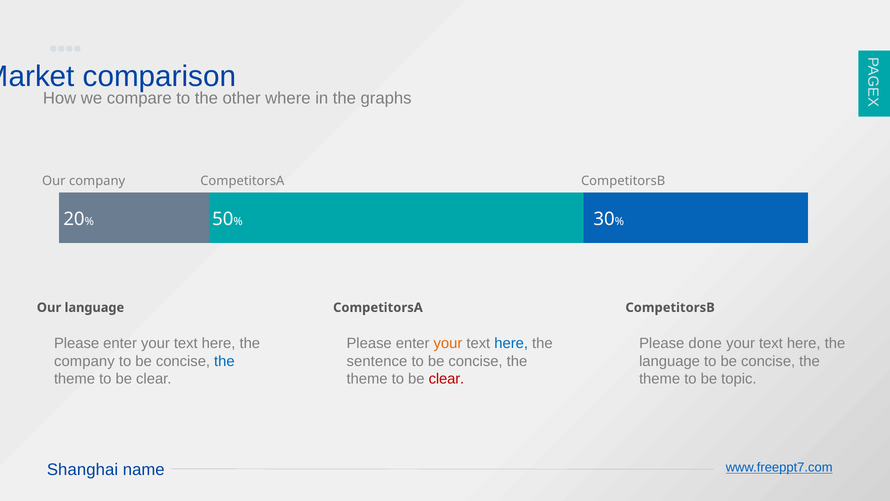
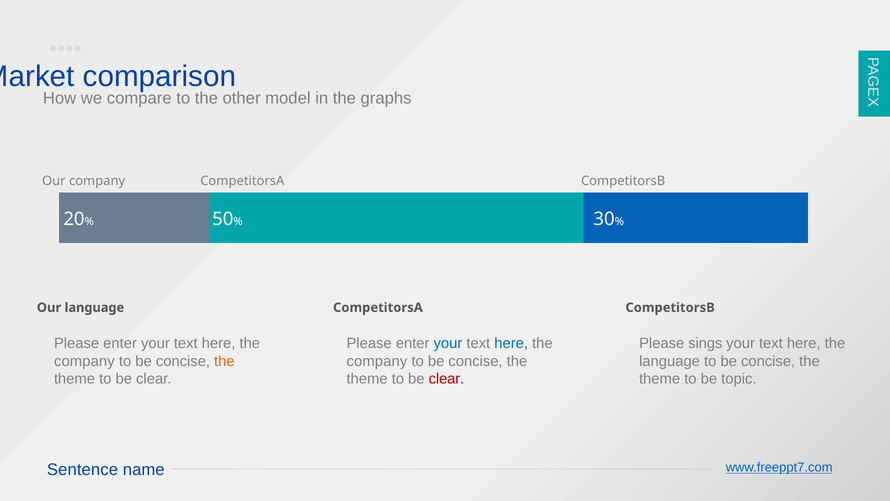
where: where -> model (288, 98)
your colour: orange -> blue (448, 343)
done: done -> sings (705, 343)
the colour: blue -> orange (224, 361)
sentence: sentence -> company (377, 361)
Shanghai: Shanghai -> Sentence (83, 470)
